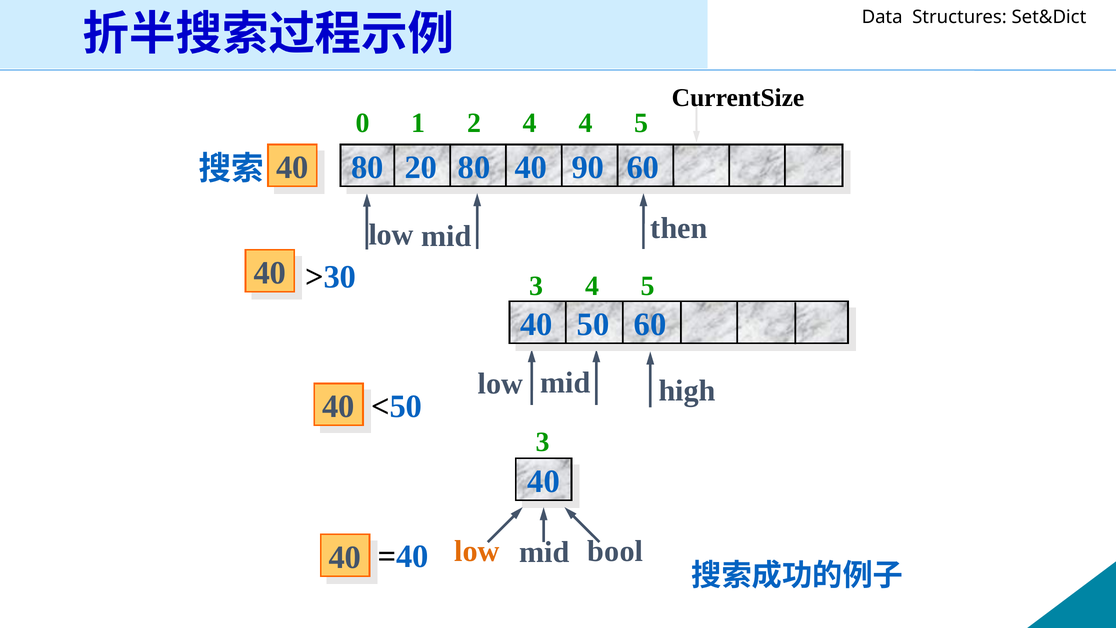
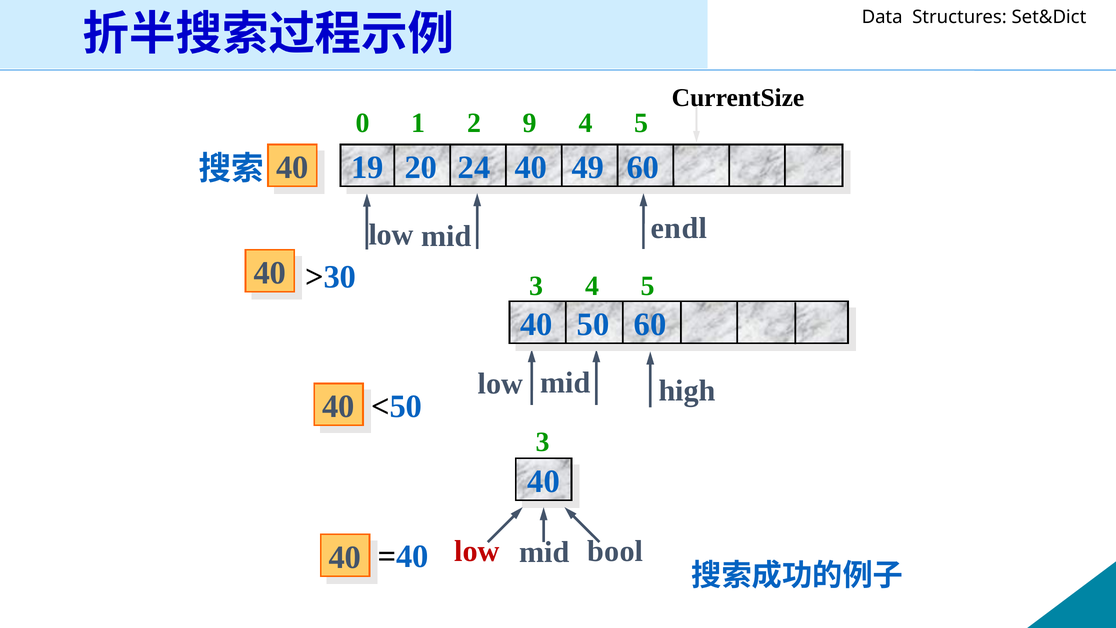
2 4: 4 -> 9 (530, 123)
80: 80 -> 19 (367, 168)
20 80: 80 -> 24 (474, 168)
90: 90 -> 49 (588, 168)
then: then -> endl (679, 228)
low colour: orange -> red (477, 551)
